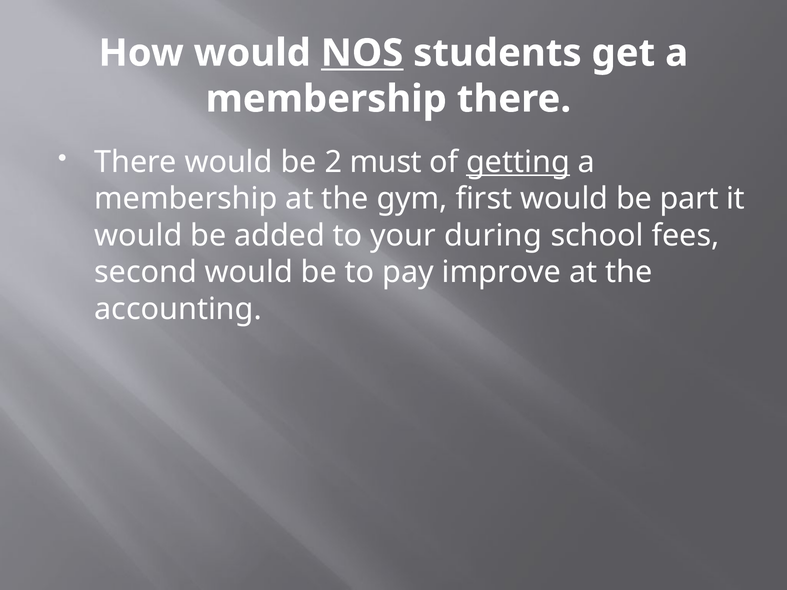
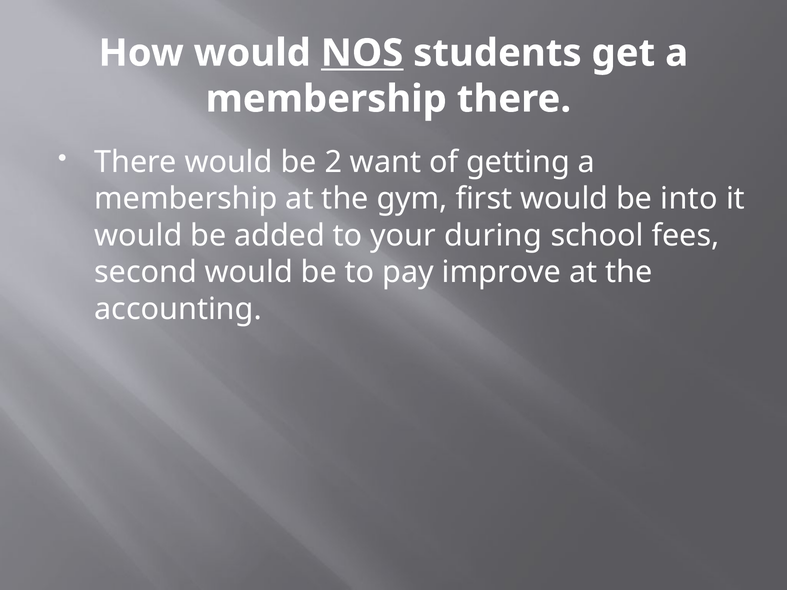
must: must -> want (386, 162)
getting underline: present -> none (518, 162)
part: part -> into (689, 199)
